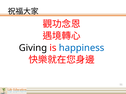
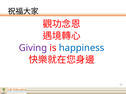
Giving colour: black -> purple (33, 48)
